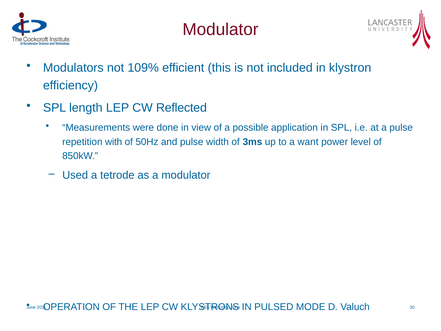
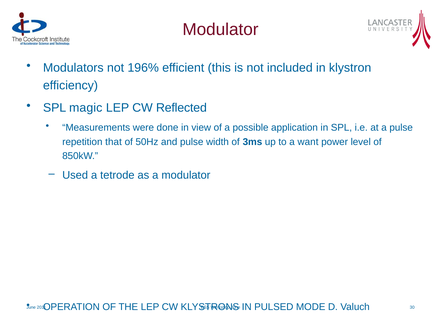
109%: 109% -> 196% (143, 68)
length: length -> magic (86, 108)
with: with -> that (114, 142)
